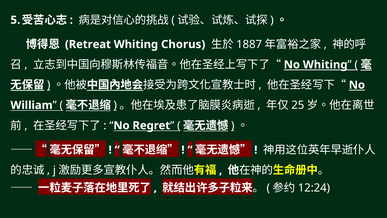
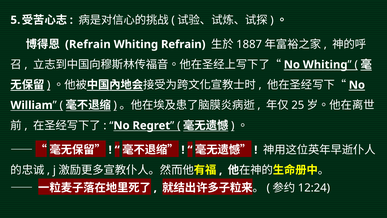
Retreat: Retreat -> Refrain (88, 44)
Whiting Chorus: Chorus -> Refrain (183, 44)
